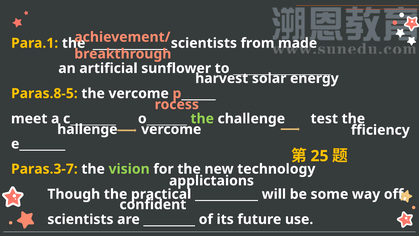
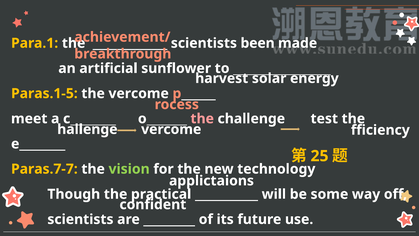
from: from -> been (258, 43)
Paras.8-5: Paras.8-5 -> Paras.1-5 (44, 93)
the colour: light green -> pink (202, 119)
Paras.3-7: Paras.3-7 -> Paras.7-7 (44, 169)
